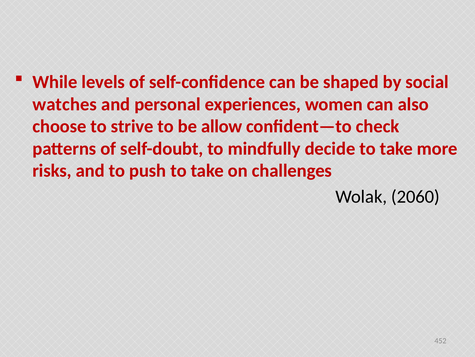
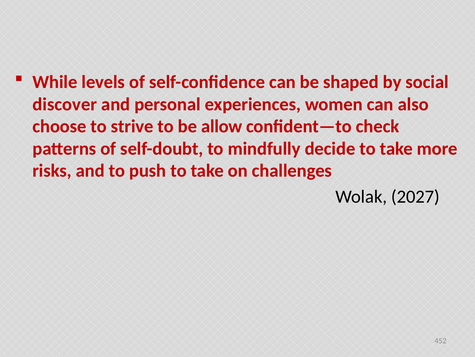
watches: watches -> discover (65, 104)
2060: 2060 -> 2027 (415, 196)
